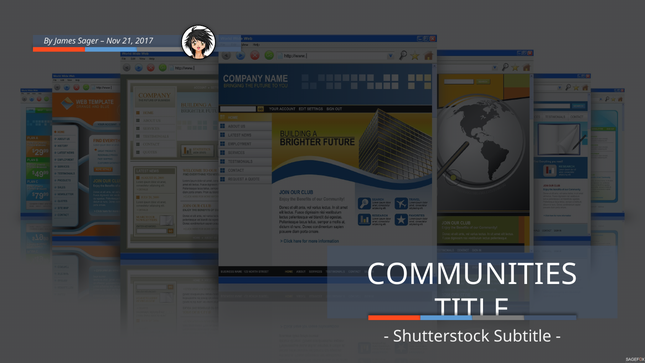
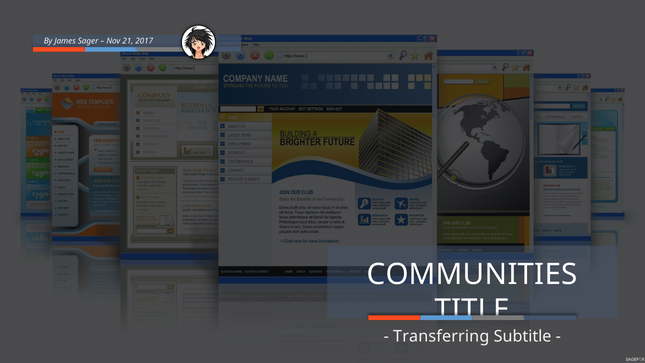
Shutterstock: Shutterstock -> Transferring (441, 336)
